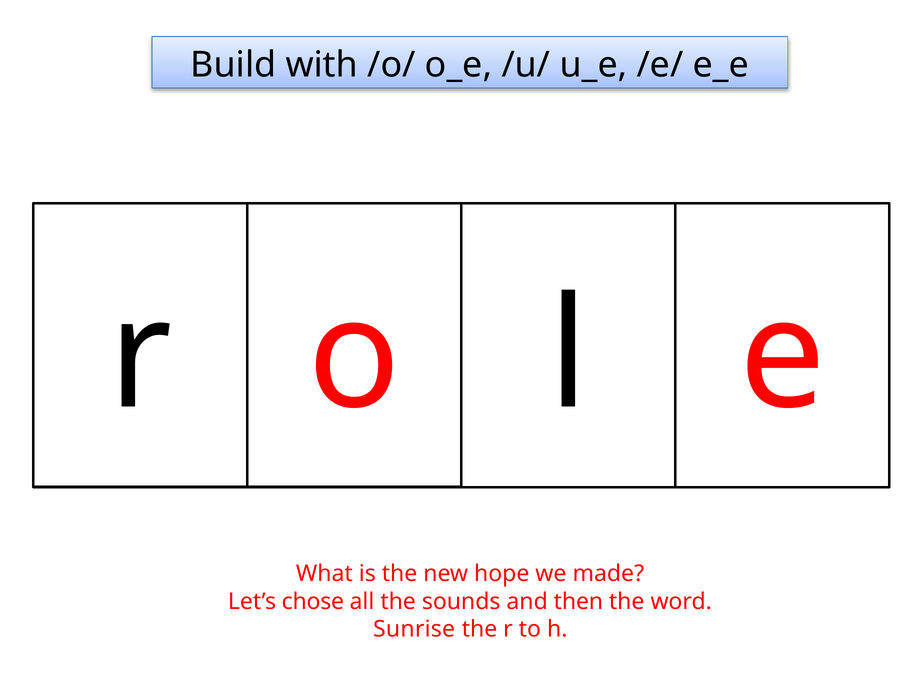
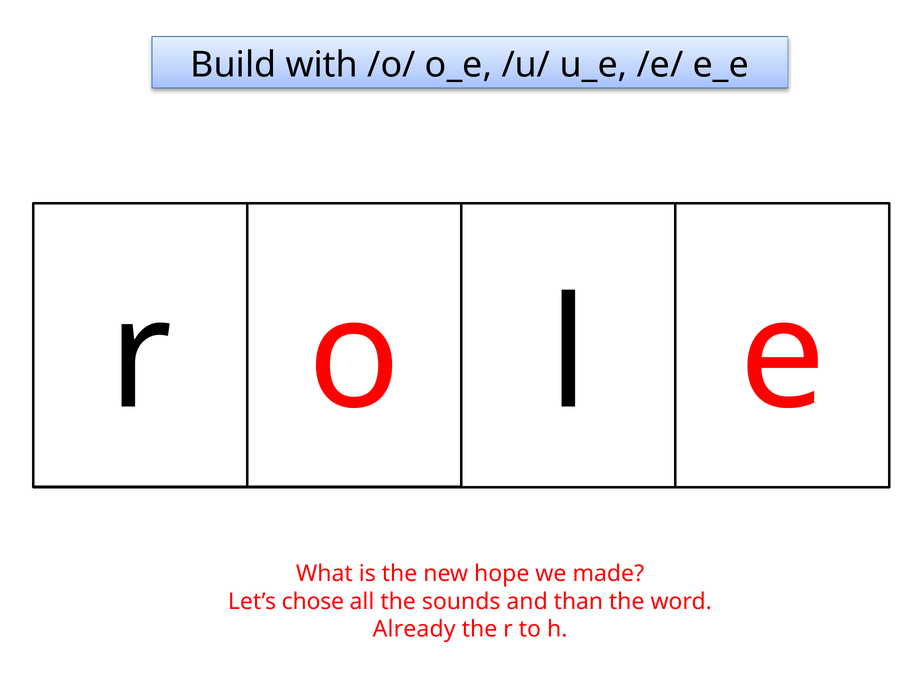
then: then -> than (578, 601)
Sunrise: Sunrise -> Already (414, 629)
